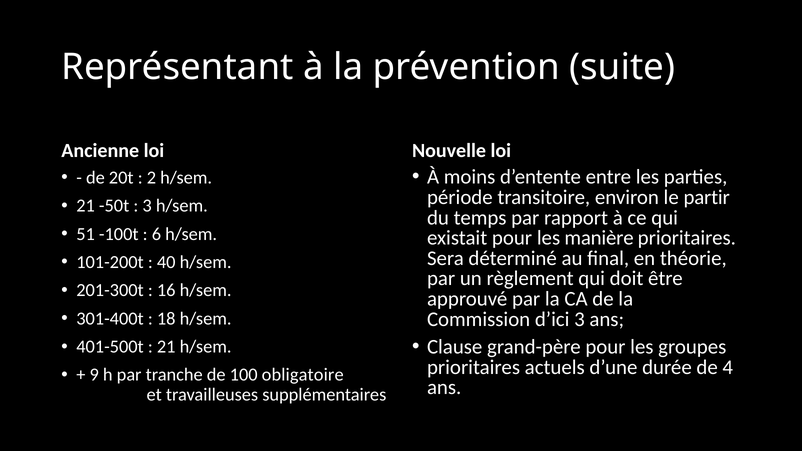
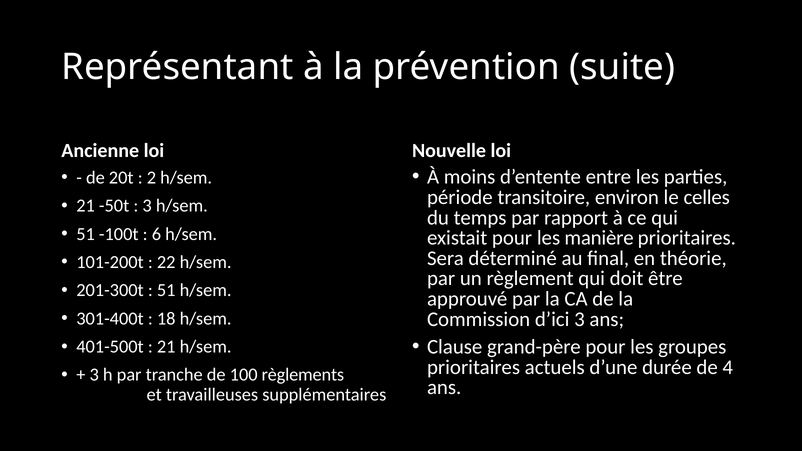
partir: partir -> celles (707, 197)
40: 40 -> 22 (166, 262)
16: 16 -> 51 (166, 290)
9: 9 -> 3 (94, 375)
obligatoire: obligatoire -> règlements (303, 375)
